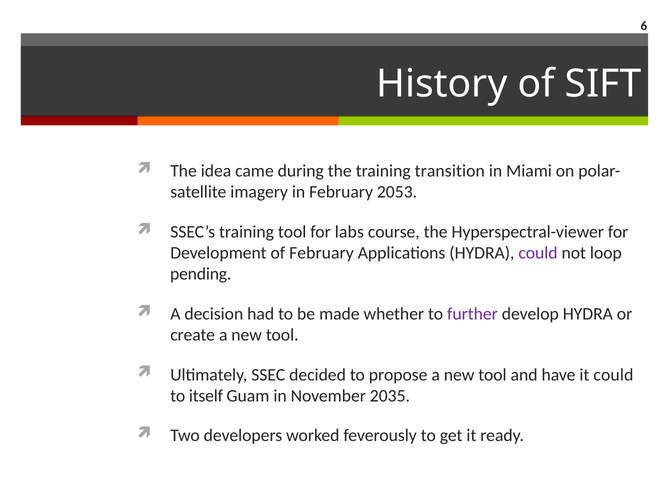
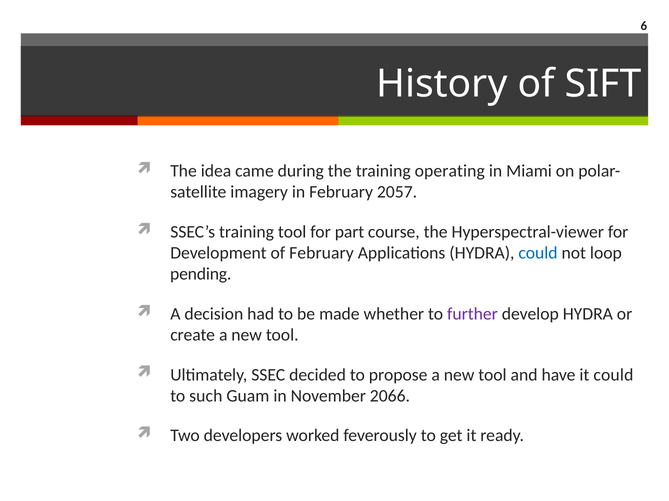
transition: transition -> operating (450, 171)
2053: 2053 -> 2057 (397, 192)
labs: labs -> part (349, 232)
could colour: purple -> blue (538, 253)
itself: itself -> such (206, 396)
2035: 2035 -> 2066 (390, 396)
